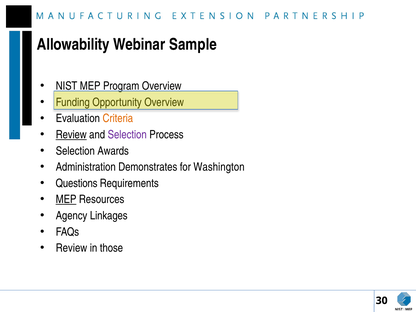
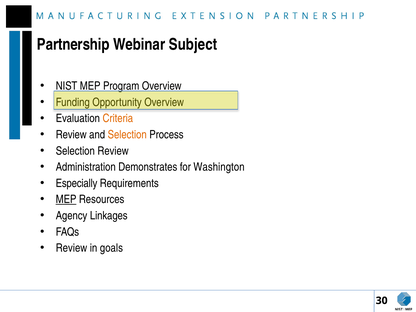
Allowability: Allowability -> Partnership (73, 44)
Sample: Sample -> Subject (193, 44)
Review underline: present -> none (71, 135)
Selection colour: purple -> orange (127, 135)
Selection Awards: Awards -> Review (113, 151)
Questions: Questions -> Especially (77, 183)
those: those -> goals (111, 248)
